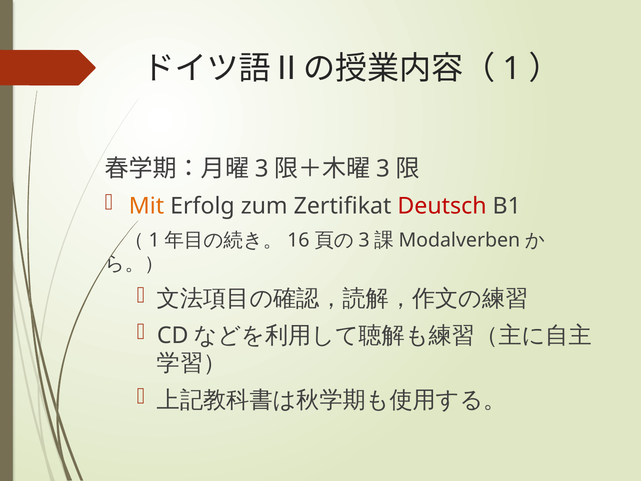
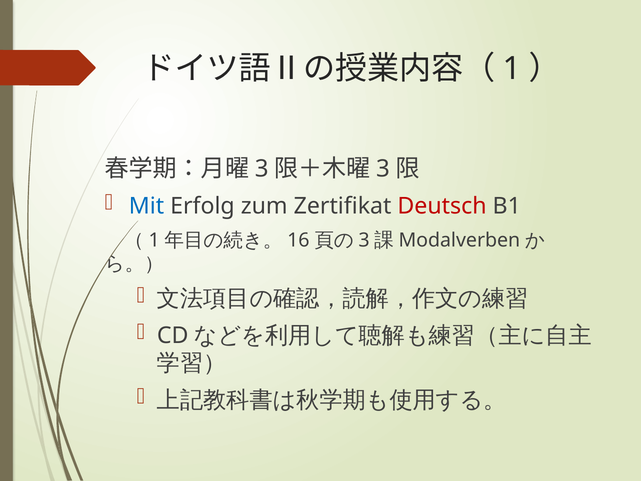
Mit colour: orange -> blue (146, 206)
